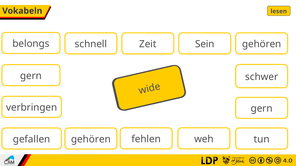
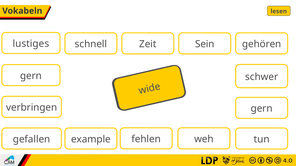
belongs: belongs -> lustiges (31, 44)
gehören: gehören -> example (91, 140)
